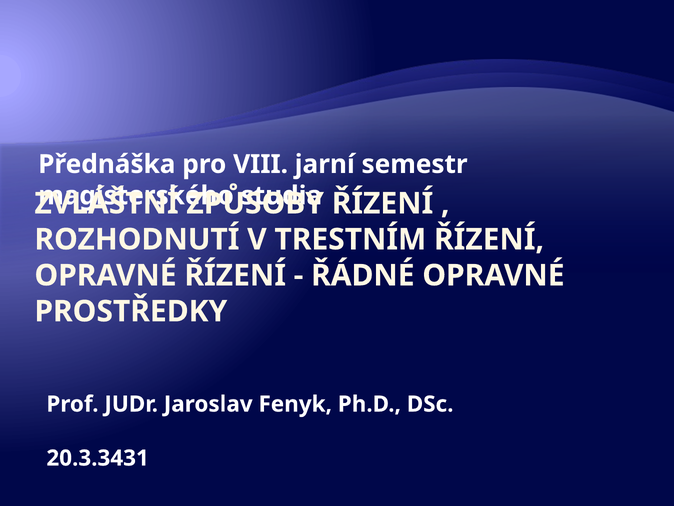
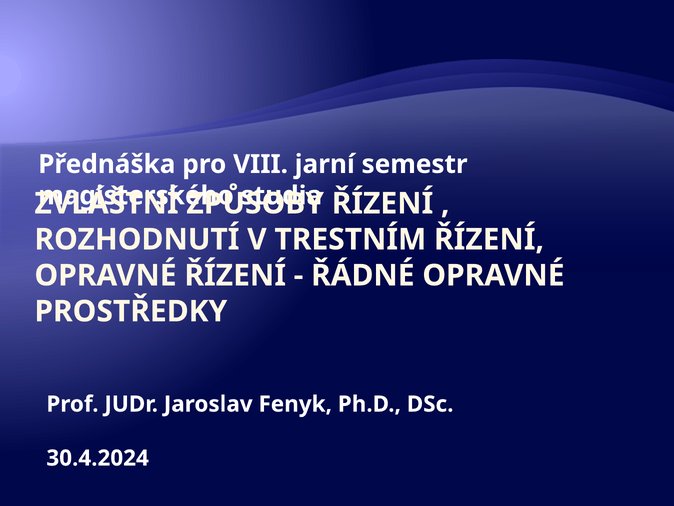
20.3.3431: 20.3.3431 -> 30.4.2024 (98, 458)
